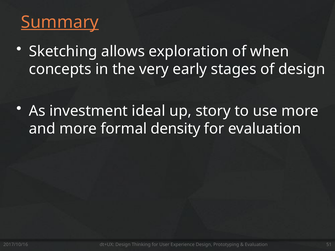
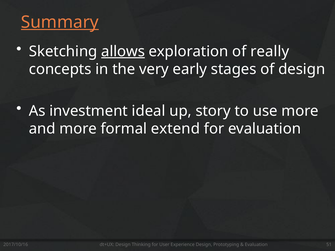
allows underline: none -> present (123, 51)
when: when -> really (270, 51)
density: density -> extend (175, 129)
